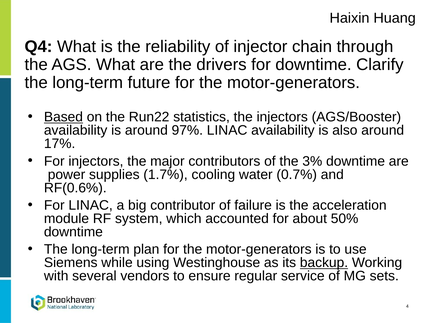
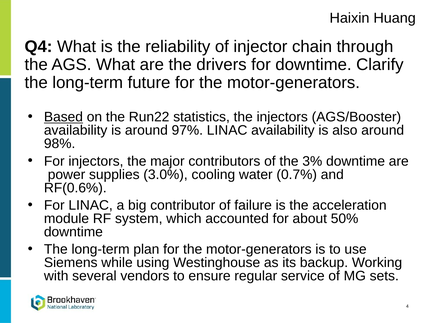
17%: 17% -> 98% (60, 144)
1.7%: 1.7% -> 3.0% (166, 175)
backup underline: present -> none (324, 263)
